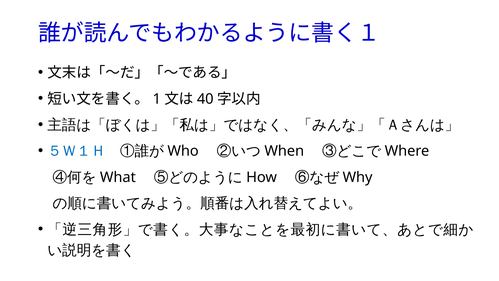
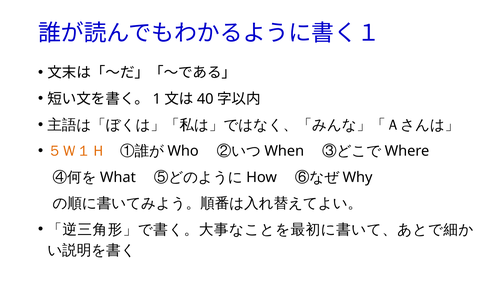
５Ｗ１Ｈ colour: blue -> orange (76, 151)
